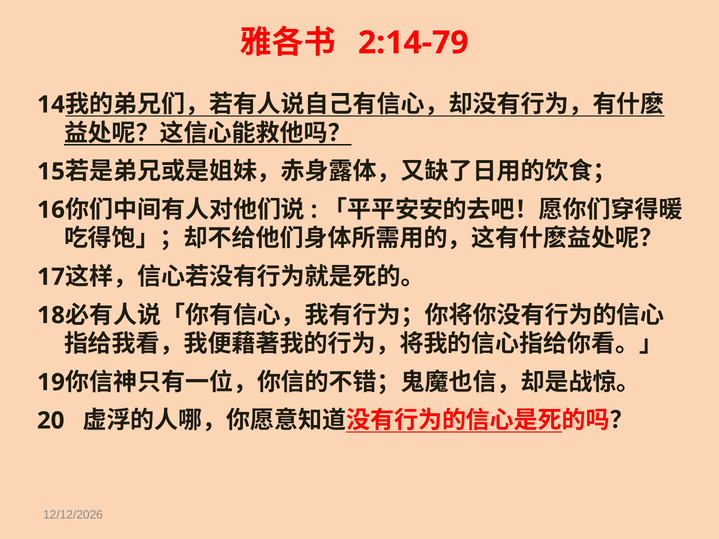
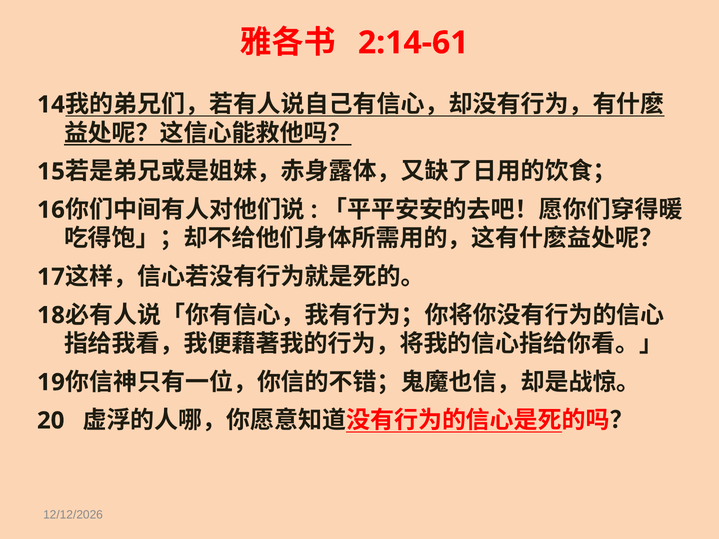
2:14-79: 2:14-79 -> 2:14-61 (413, 43)
